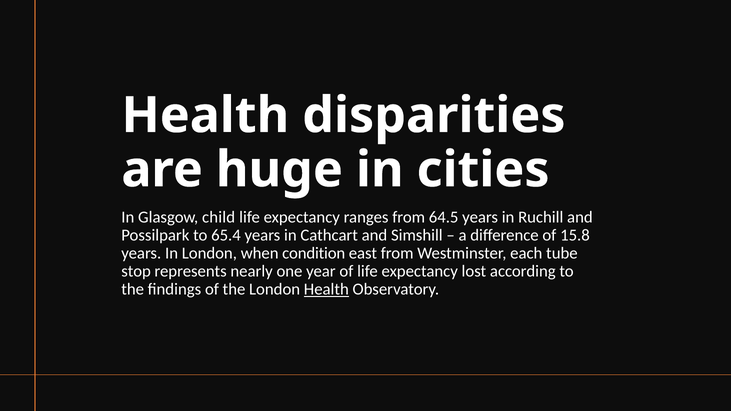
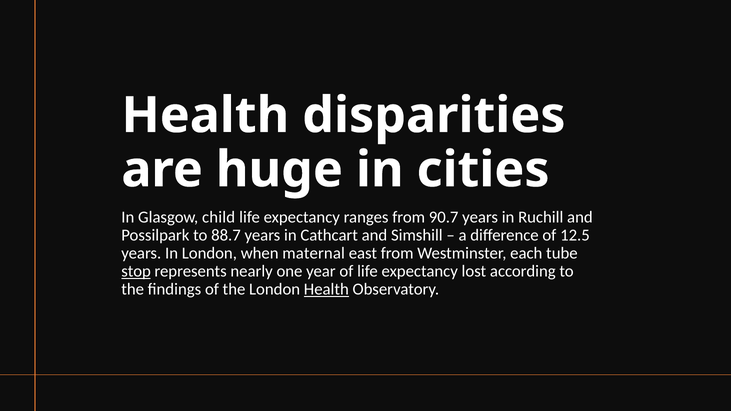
64.5: 64.5 -> 90.7 (444, 217)
65.4: 65.4 -> 88.7 (226, 235)
15.8: 15.8 -> 12.5 (575, 235)
condition: condition -> maternal (314, 253)
stop underline: none -> present (136, 271)
